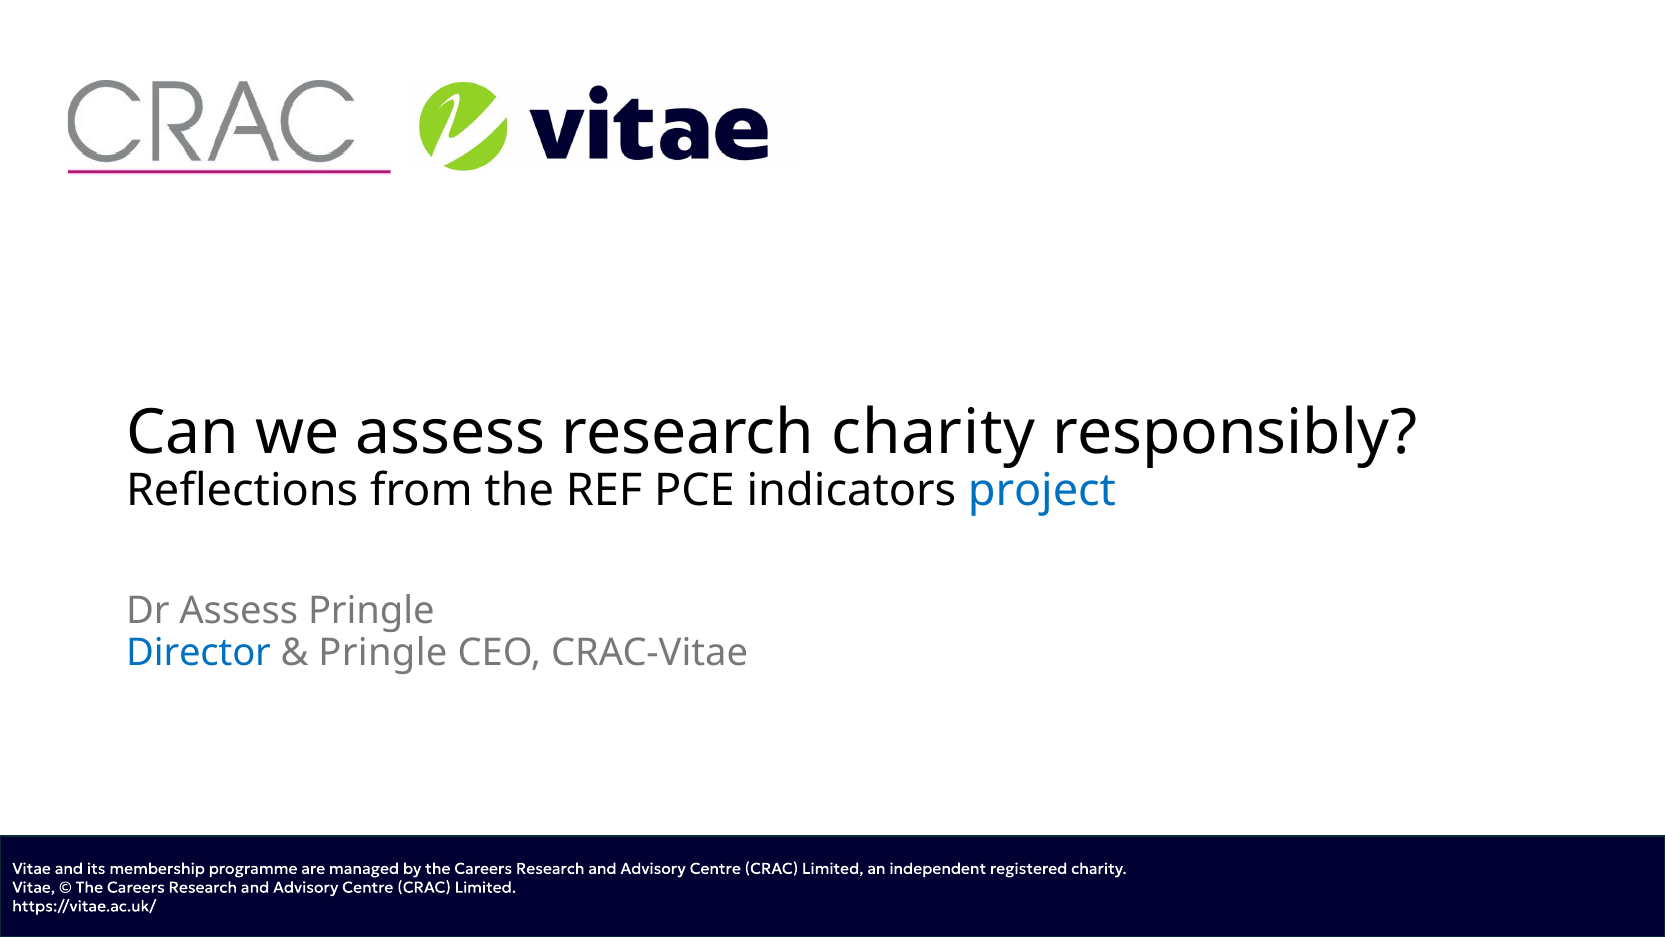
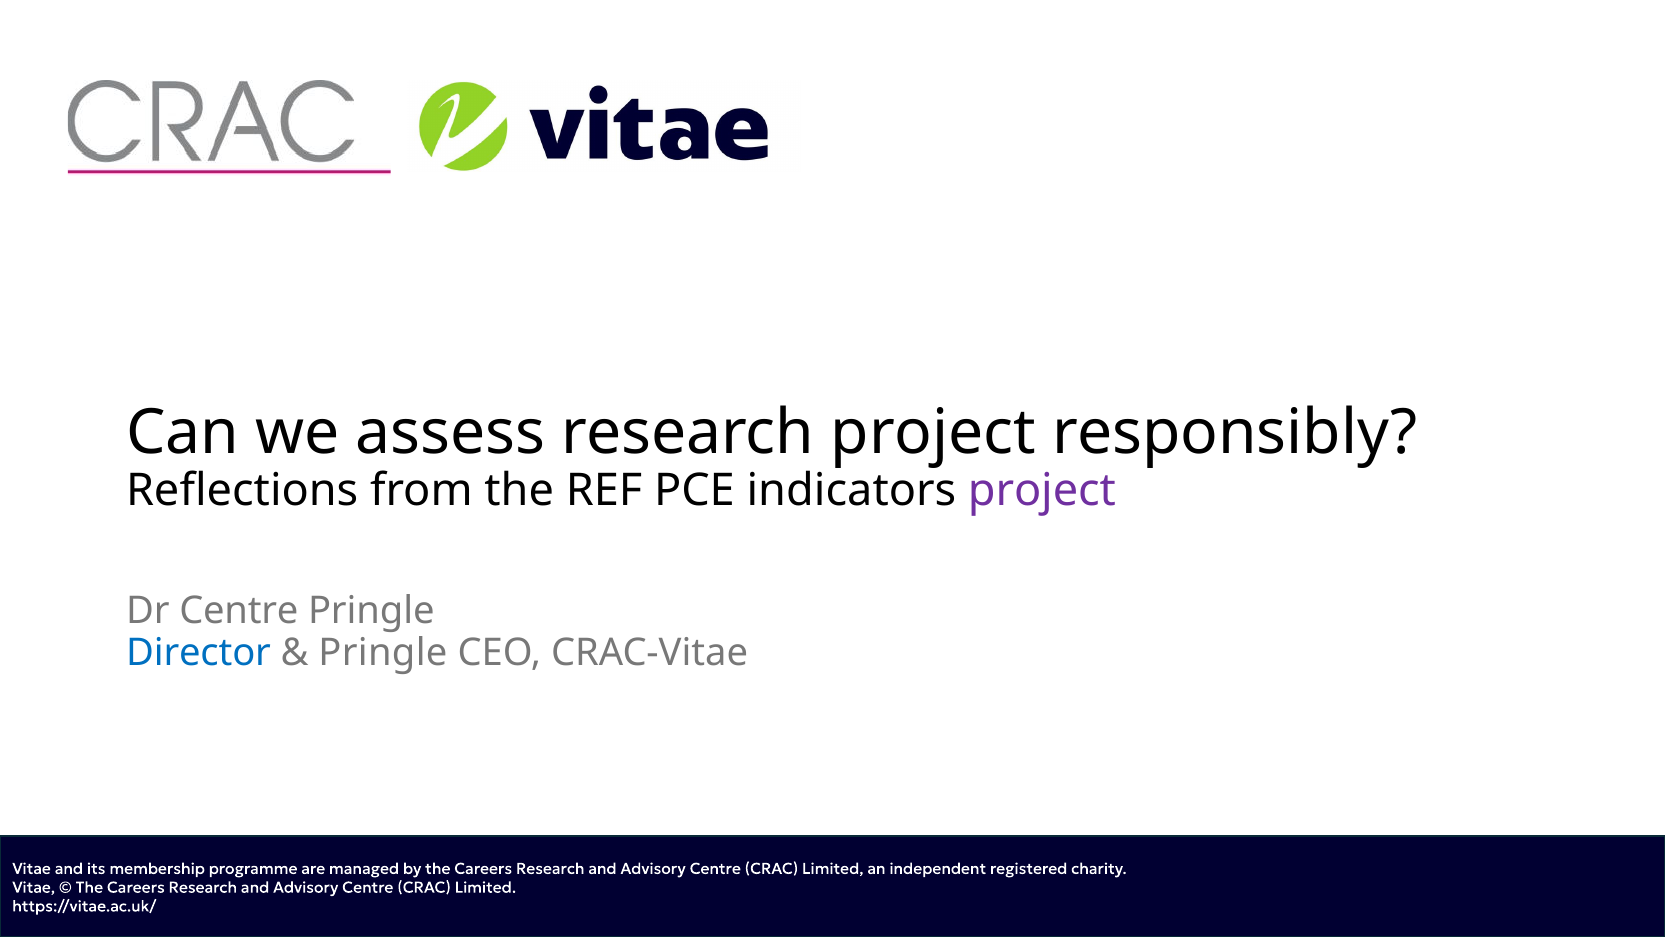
research charity: charity -> project (934, 432)
project colour: blue -> purple (1042, 490)
Dr Assess: Assess -> Centre (239, 611)
